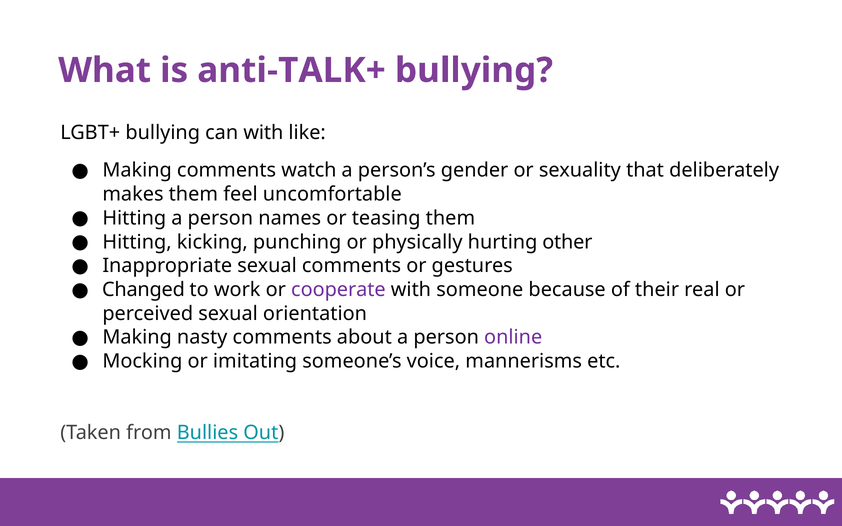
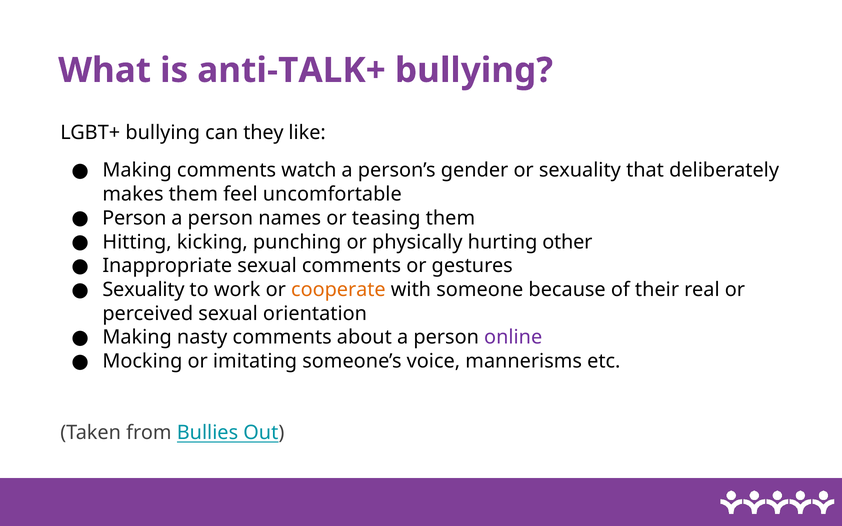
can with: with -> they (263, 133)
Hitting: Hitting -> Person (134, 218)
Changed: Changed -> Sexuality (143, 290)
cooperate colour: purple -> orange (338, 290)
